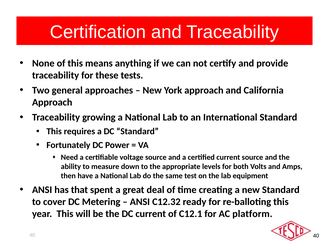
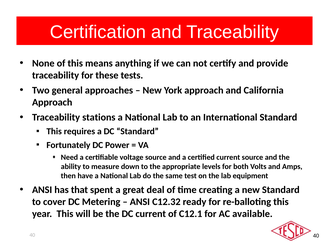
growing: growing -> stations (99, 117)
platform: platform -> available (252, 214)
